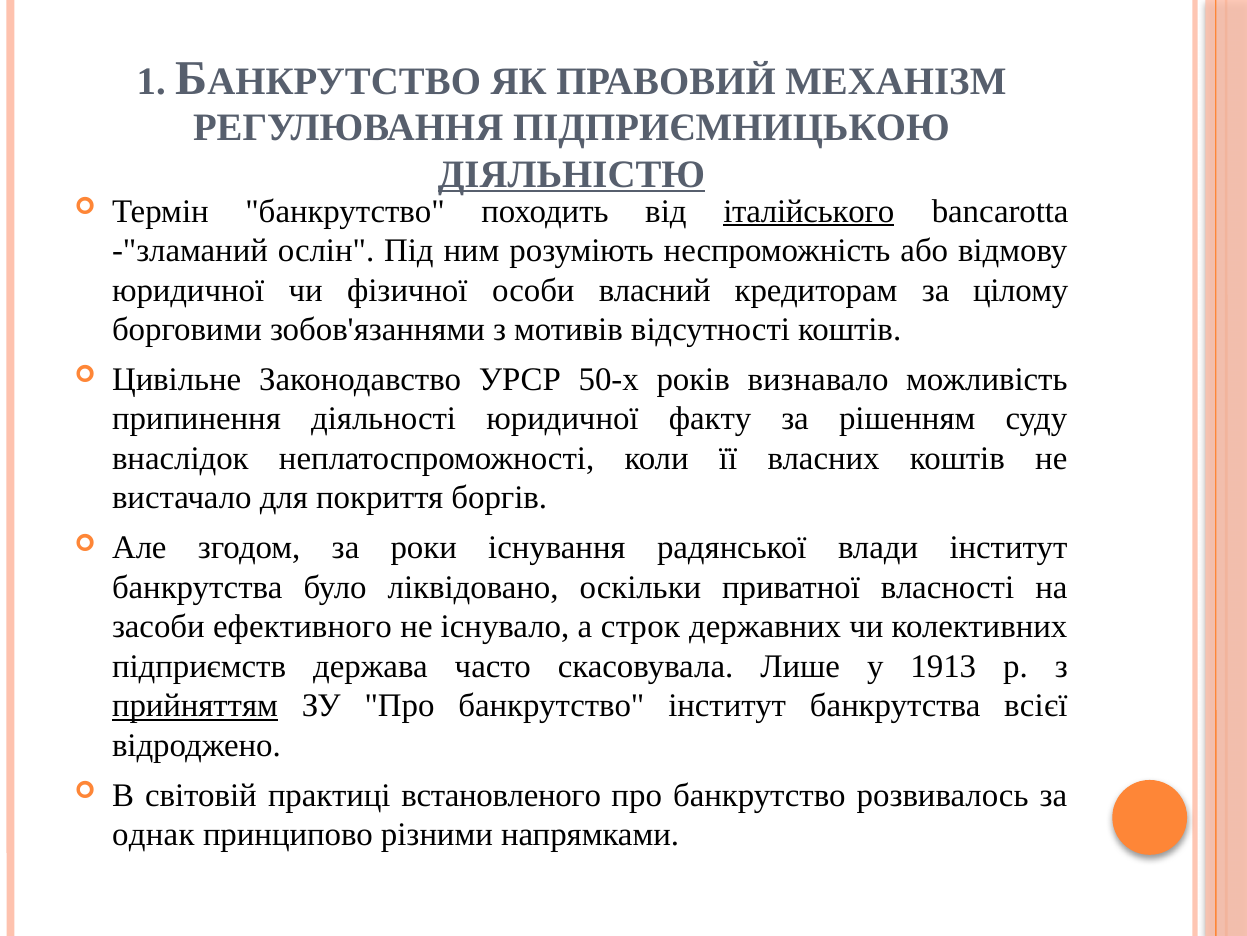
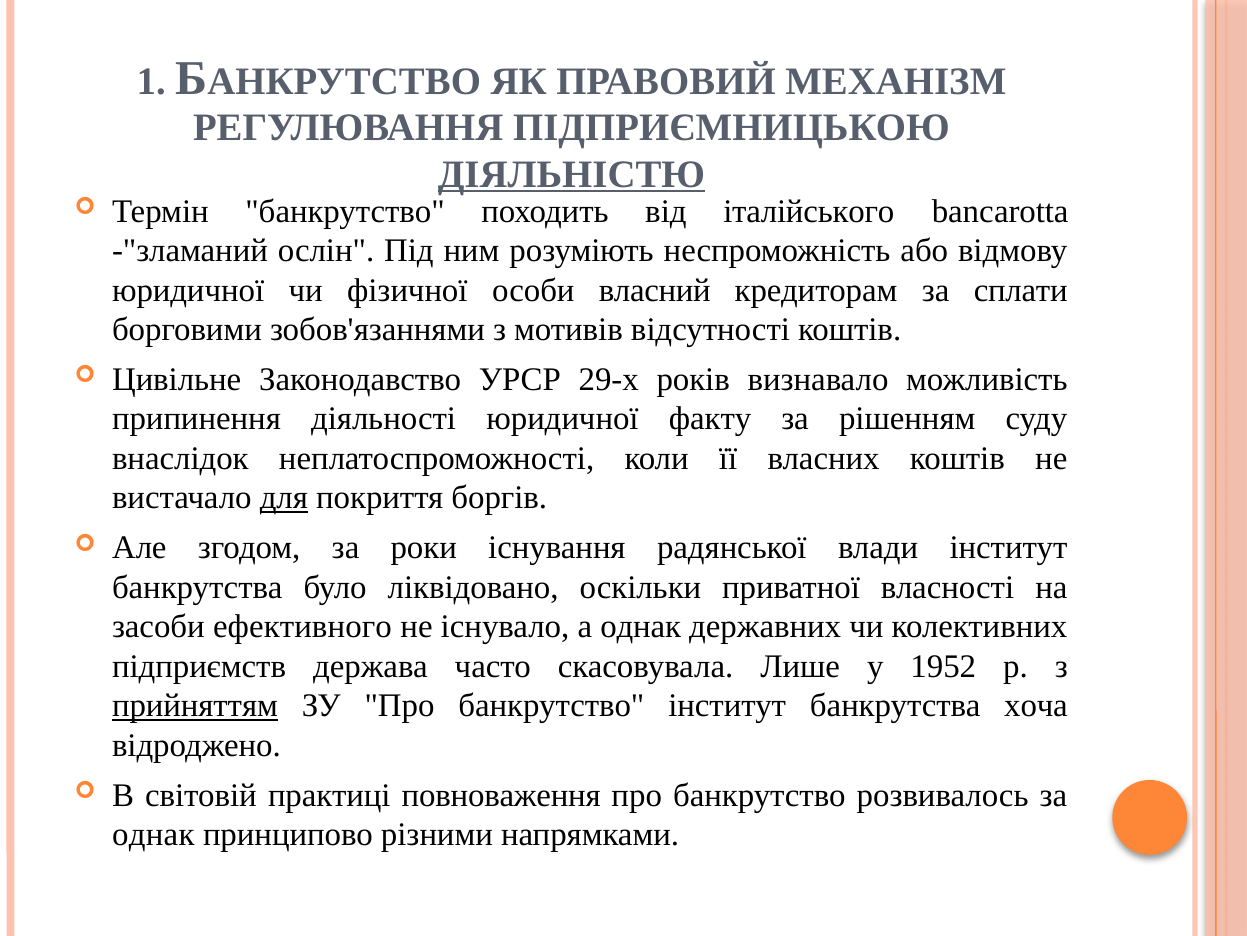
італійського underline: present -> none (809, 211)
цілому: цілому -> сплати (1021, 290)
50-х: 50-х -> 29-х (609, 379)
для underline: none -> present (284, 498)
а строк: строк -> однак (641, 627)
1913: 1913 -> 1952 (943, 666)
всієї: всієї -> хоча (1036, 705)
встановленого: встановленого -> повноваження (501, 795)
